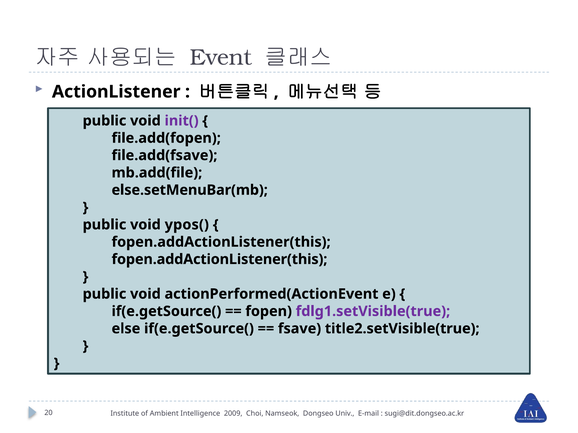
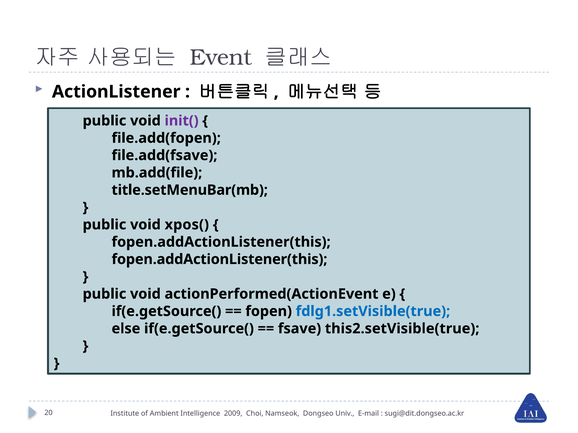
else.setMenuBar(mb: else.setMenuBar(mb -> title.setMenuBar(mb (190, 190)
ypos(: ypos( -> xpos( (187, 225)
fdlg1.setVisible(true colour: purple -> blue (373, 312)
title2.setVisible(true: title2.setVisible(true -> this2.setVisible(true (402, 329)
